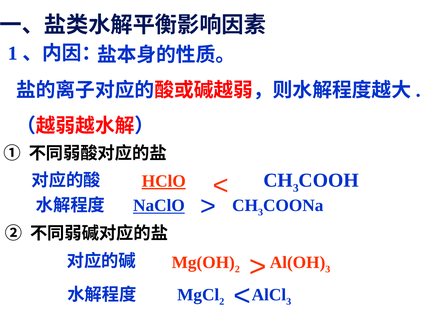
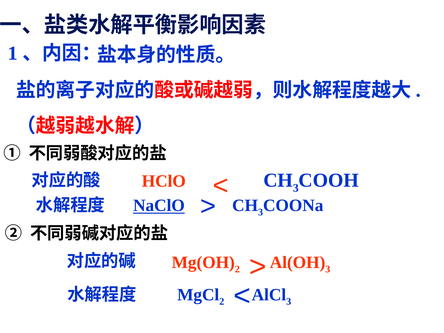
HClO underline: present -> none (164, 181)
